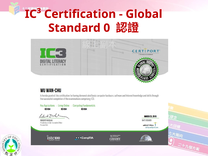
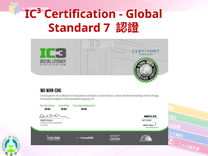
0: 0 -> 7 (107, 28)
